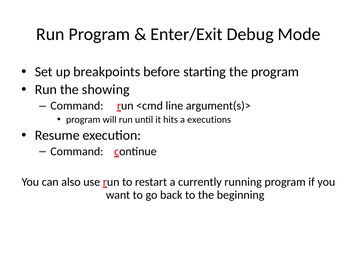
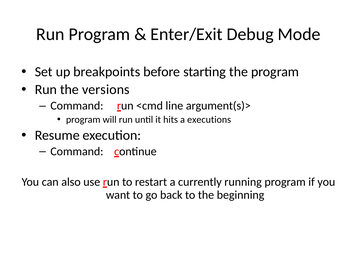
showing: showing -> versions (106, 89)
